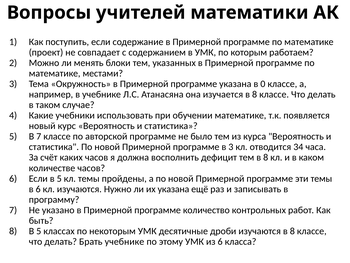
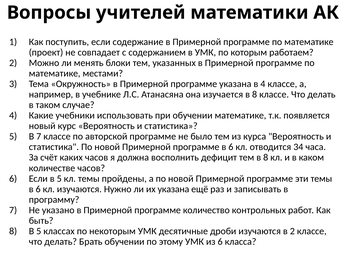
в 0: 0 -> 4 (263, 84)
программе в 3: 3 -> 6 (231, 147)
изучаются в 8: 8 -> 2 (292, 231)
Брать учебнике: учебнике -> обучении (124, 241)
